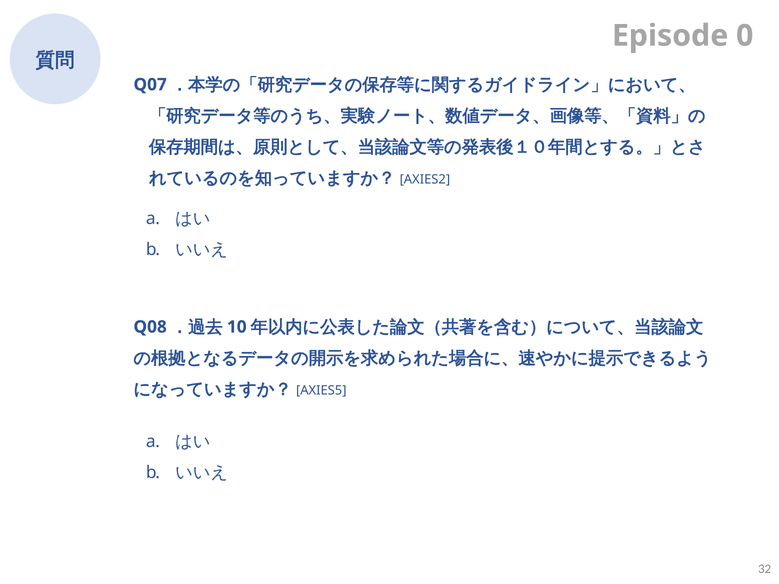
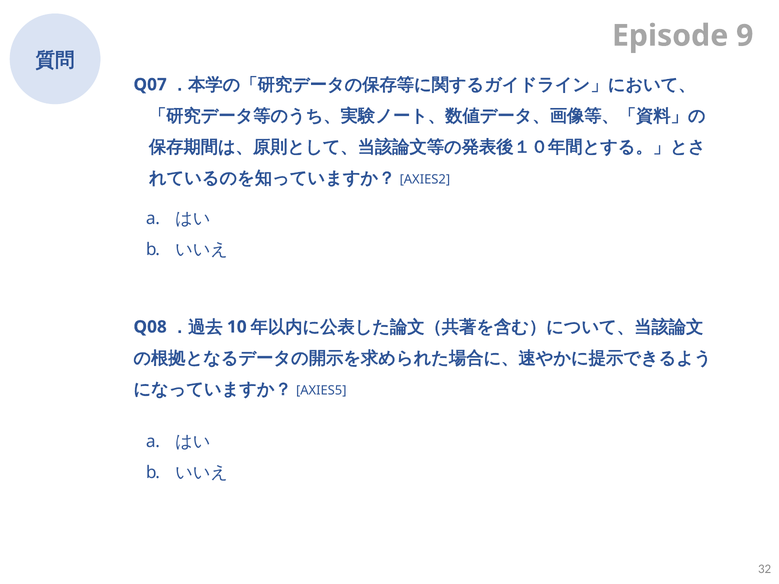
0: 0 -> 9 (745, 36)
